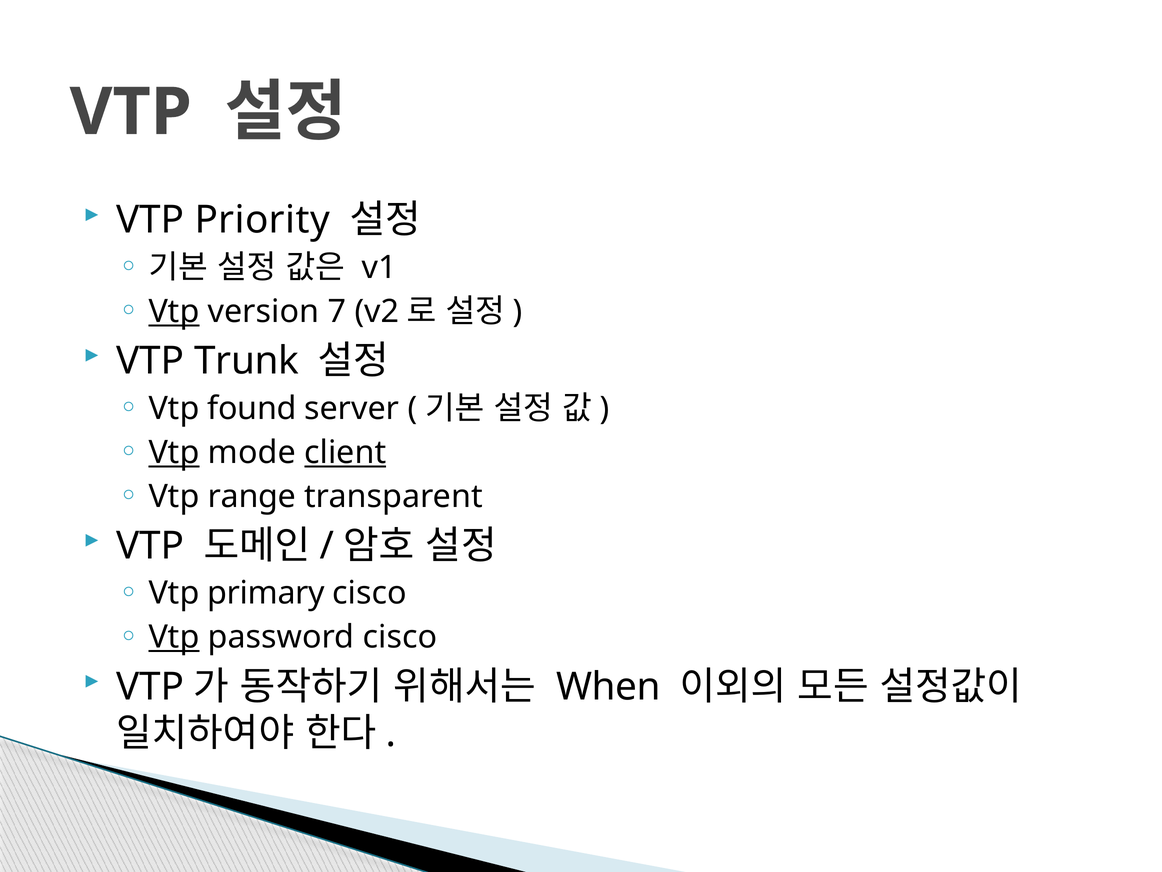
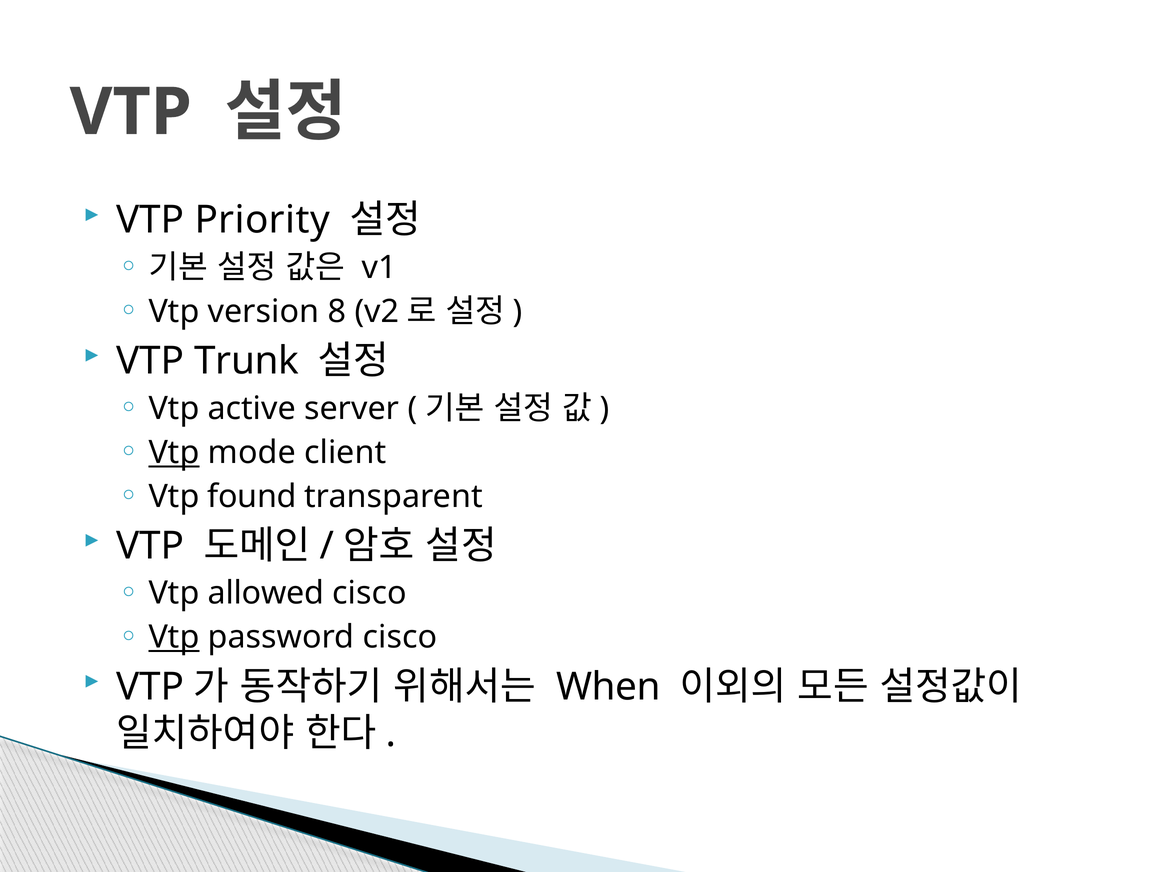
Vtp underline: present -> none (174, 311)
7: 7 -> 8 (337, 311)
found: found -> active (252, 408)
client underline: present -> none (345, 452)
range: range -> found (252, 496)
primary: primary -> allowed (266, 593)
